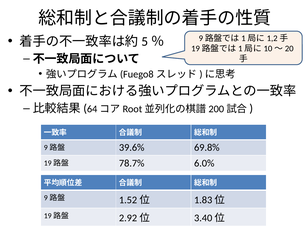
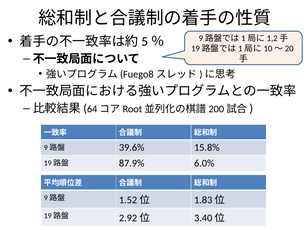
69.8%: 69.8% -> 15.8% (207, 148)
78.7%: 78.7% -> 87.9% (132, 163)
